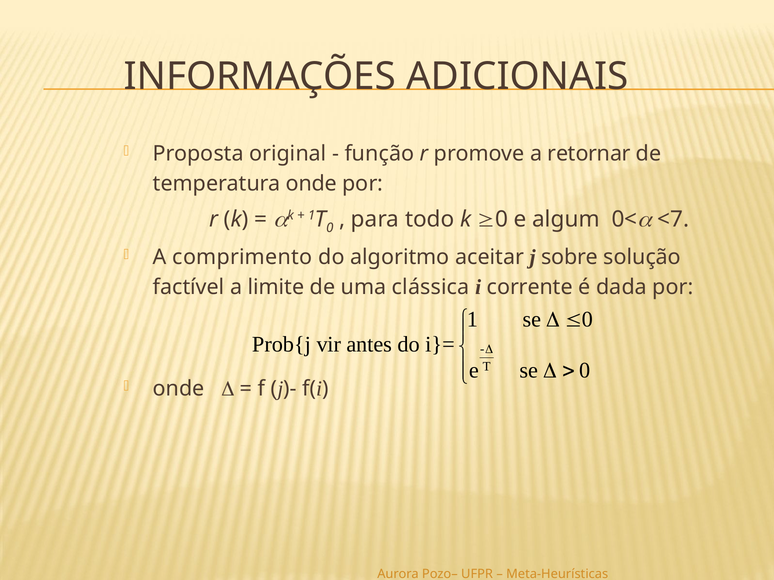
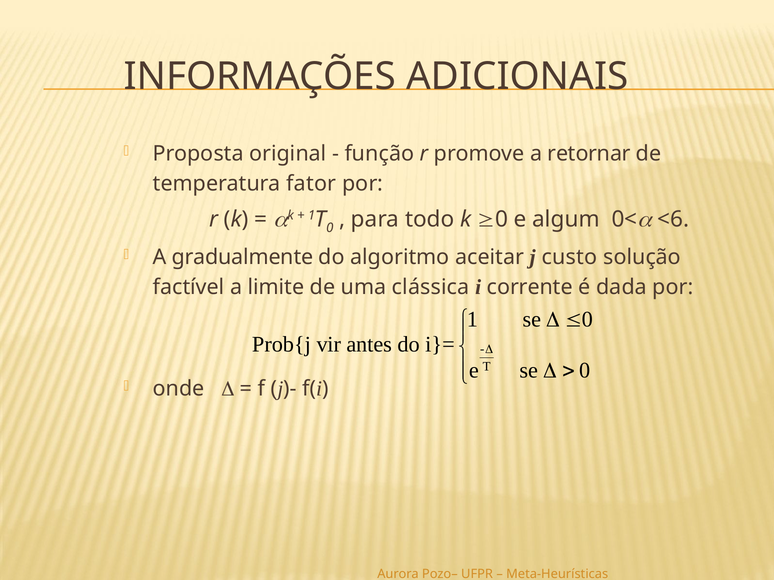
temperatura onde: onde -> fator (311, 184)
<7: <7 -> <6 (673, 219)
comprimento: comprimento -> gradualmente (242, 258)
sobre: sobre -> custo (569, 258)
